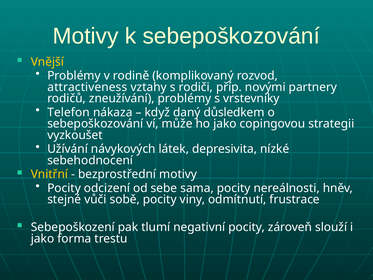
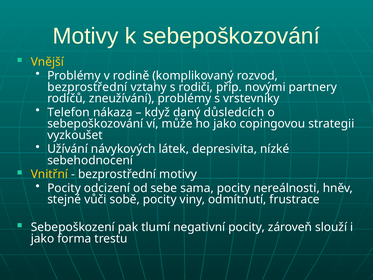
attractiveness: attractiveness -> bezprostřední (87, 87)
důsledkem: důsledkem -> důsledcích (234, 112)
